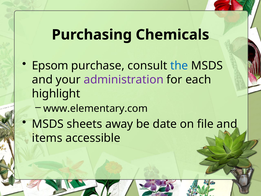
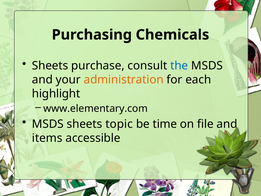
Epsom: Epsom -> Sheets (50, 66)
administration colour: purple -> orange (124, 80)
away: away -> topic (119, 124)
date: date -> time (165, 124)
